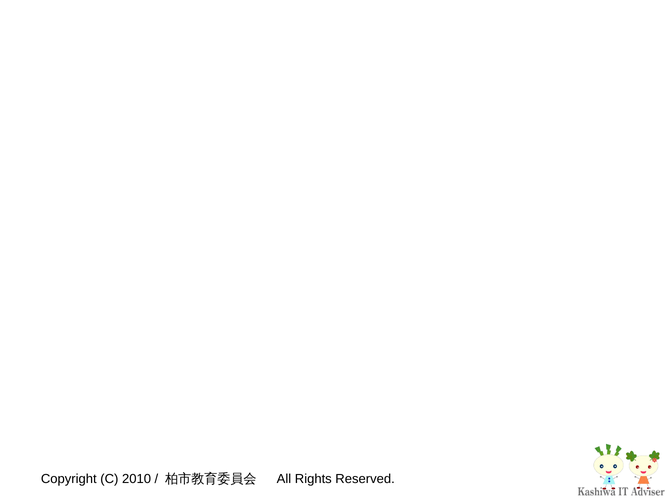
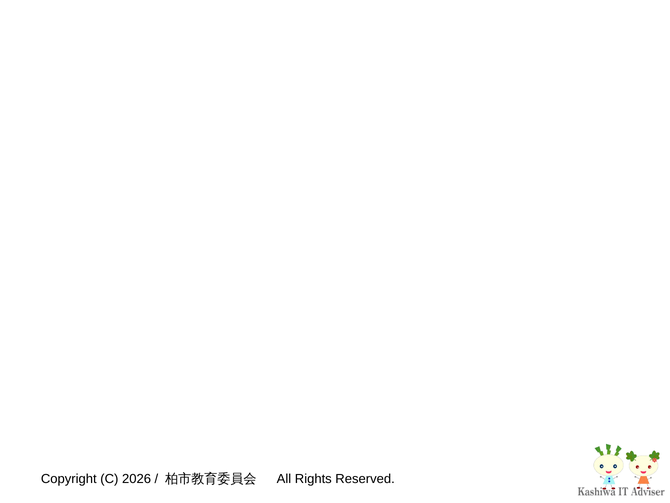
2010: 2010 -> 2026 (137, 478)
